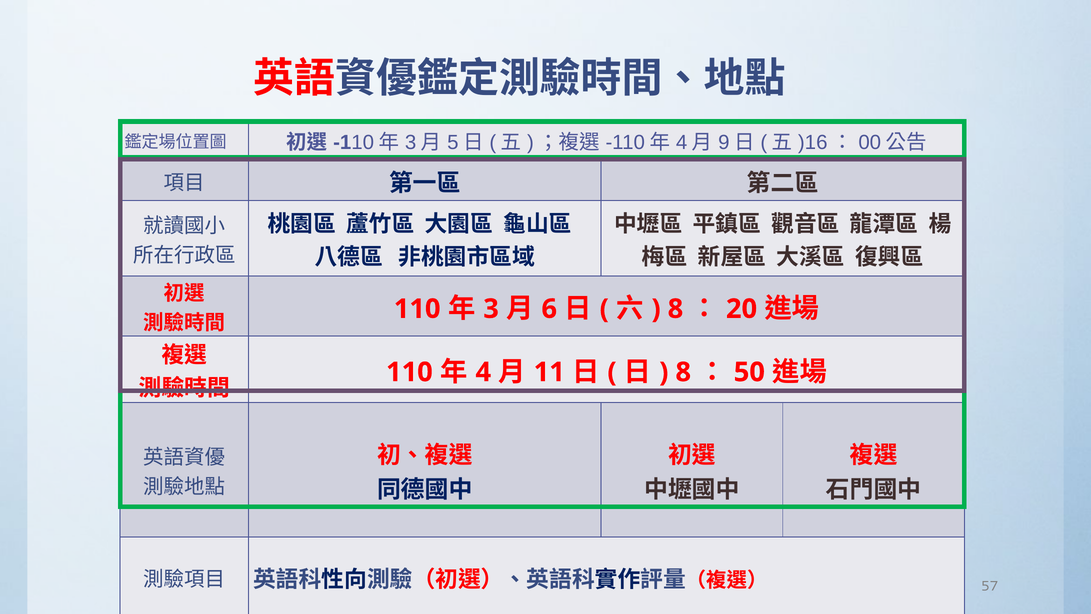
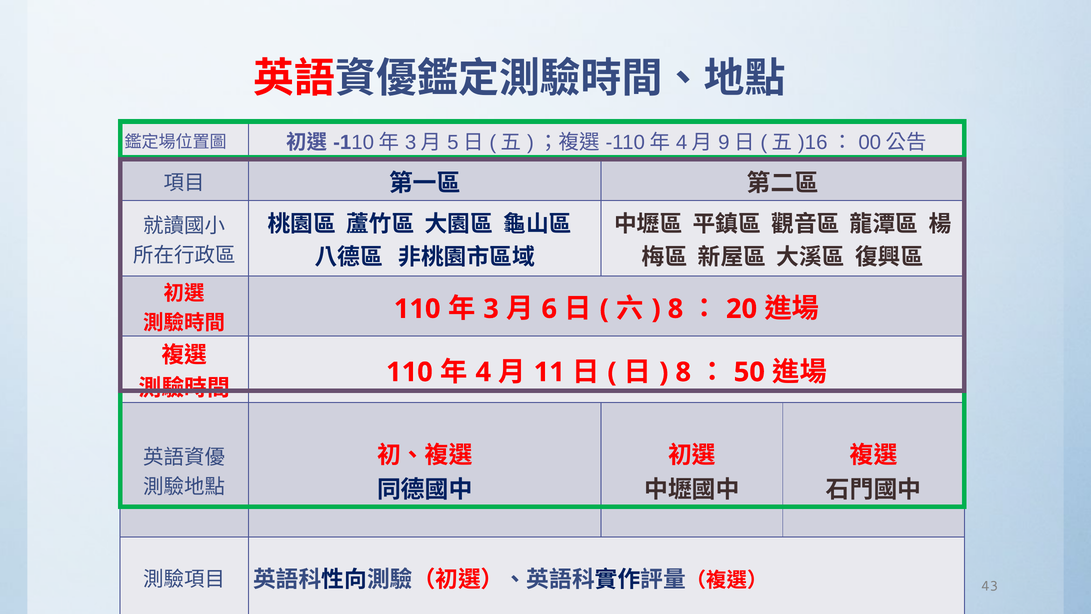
57: 57 -> 43 (990, 586)
